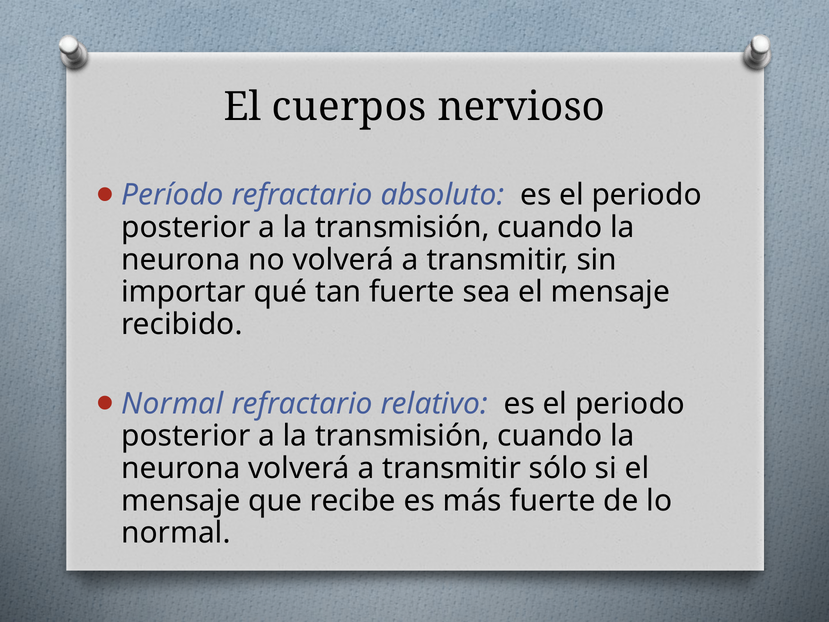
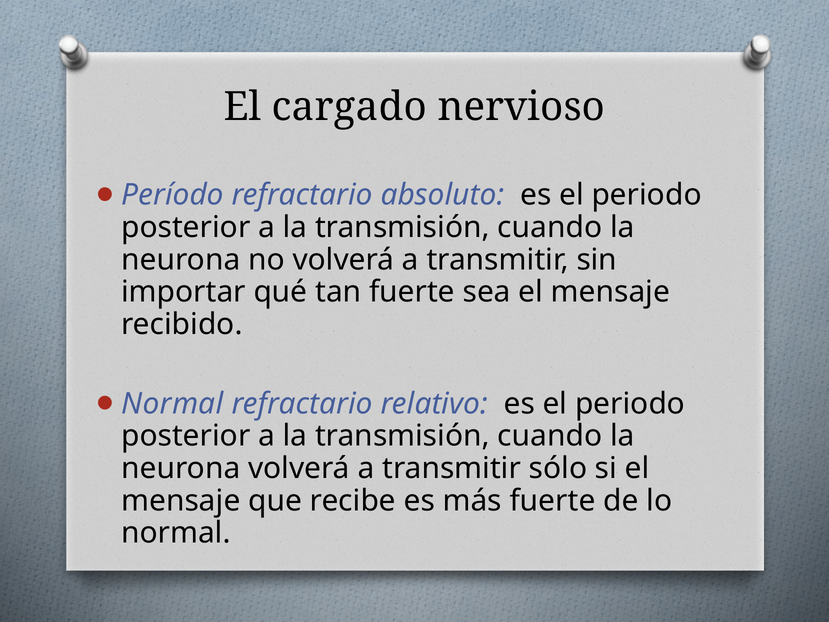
cuerpos: cuerpos -> cargado (349, 107)
